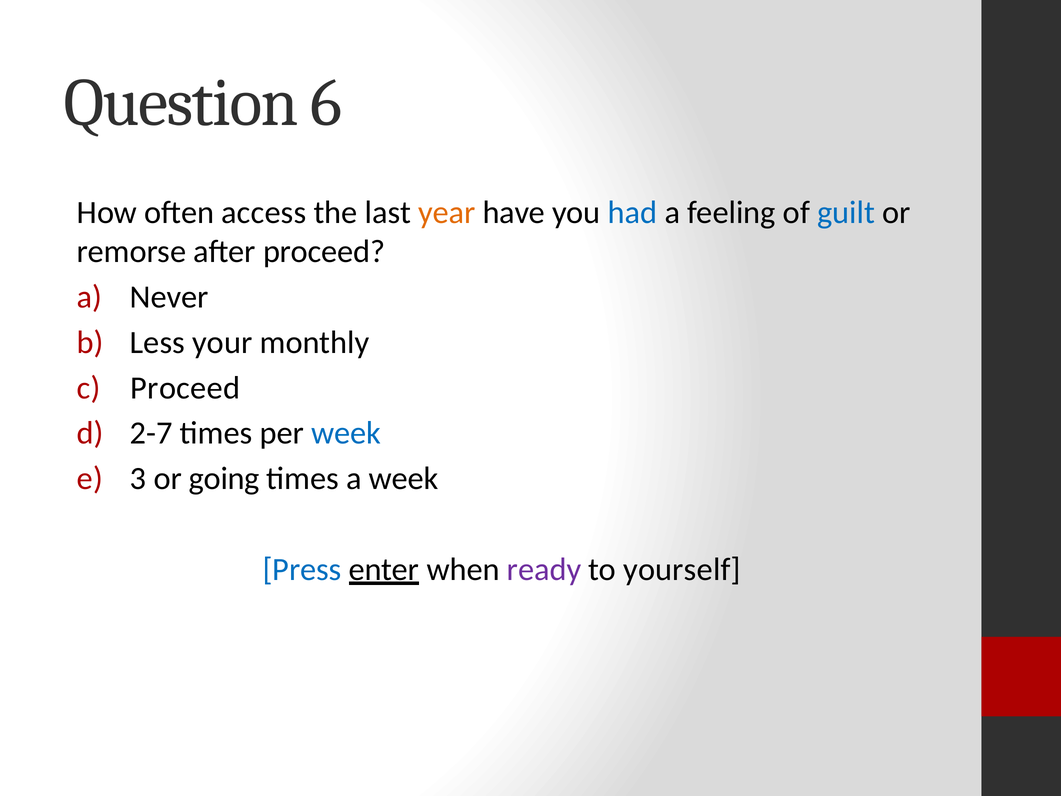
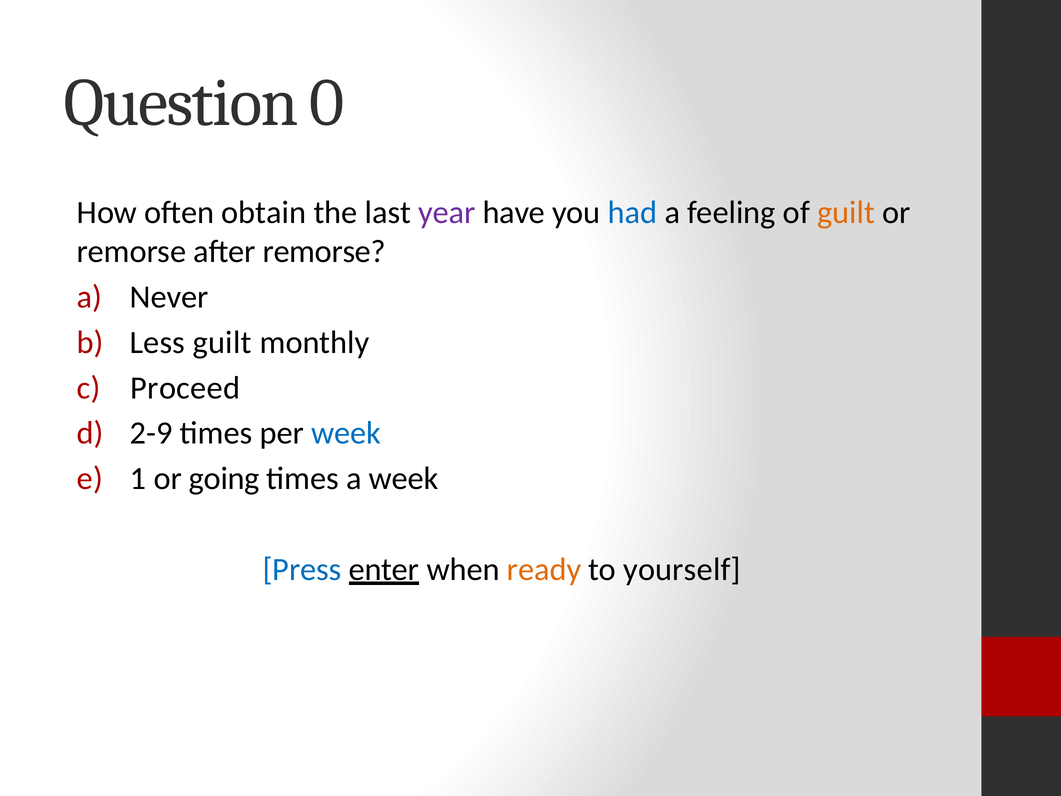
6: 6 -> 0 (327, 103)
access: access -> obtain (264, 213)
year colour: orange -> purple (447, 213)
guilt colour: blue -> orange (846, 213)
after proceed: proceed -> remorse (324, 252)
Less your: your -> guilt (222, 342)
2-7: 2-7 -> 2-9 (151, 433)
3: 3 -> 1 (138, 478)
ready colour: purple -> orange (544, 569)
